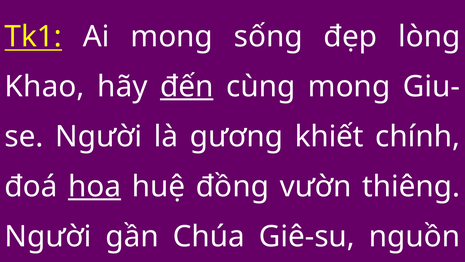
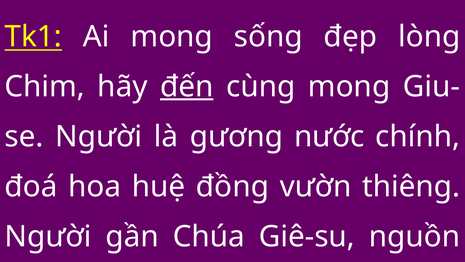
Khao: Khao -> Chim (45, 86)
gương khiết: khiết -> nước (329, 136)
hoa underline: present -> none (95, 186)
